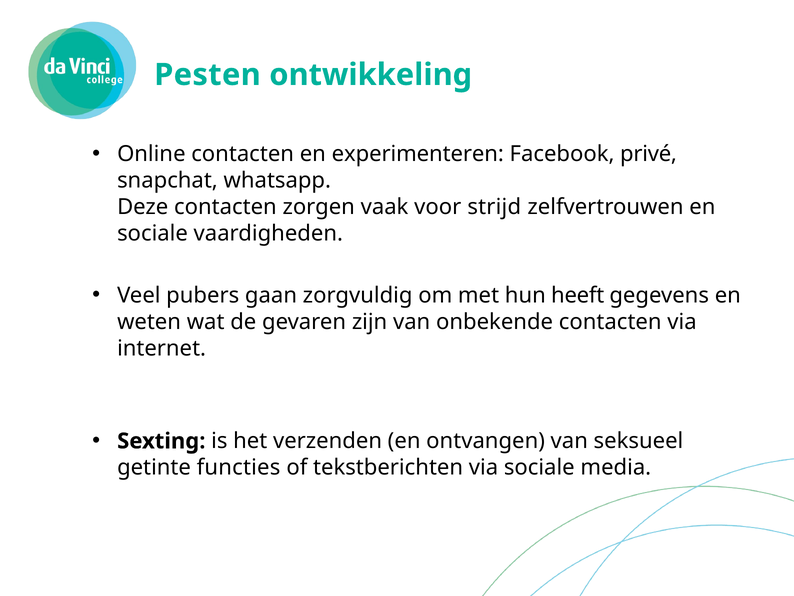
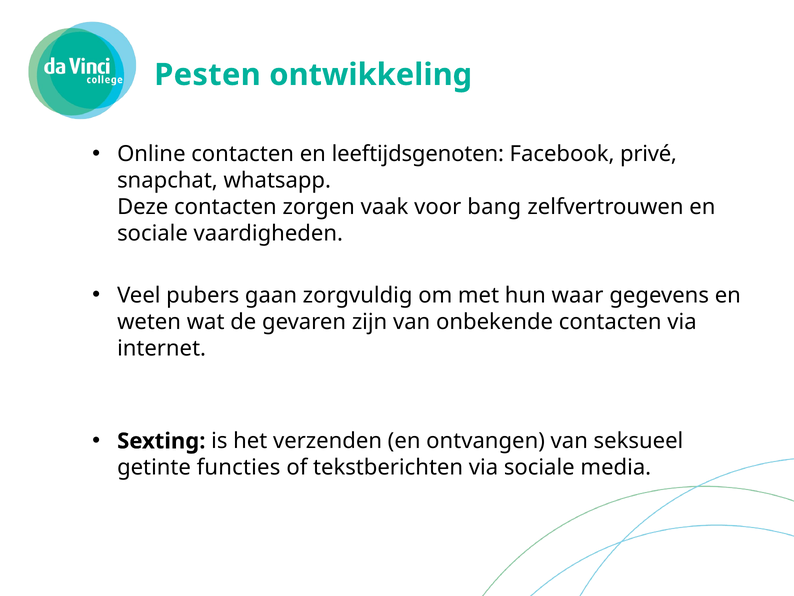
experimenteren: experimenteren -> leeftijdsgenoten (418, 154)
strijd: strijd -> bang (494, 207)
heeft: heeft -> waar (577, 295)
